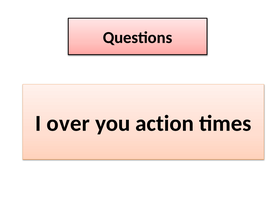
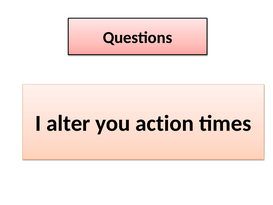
over: over -> alter (68, 123)
